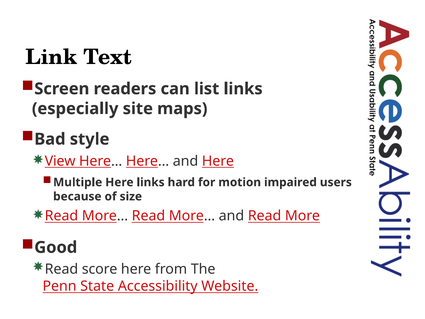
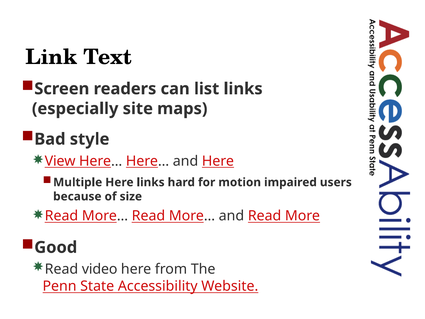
score: score -> video (100, 269)
